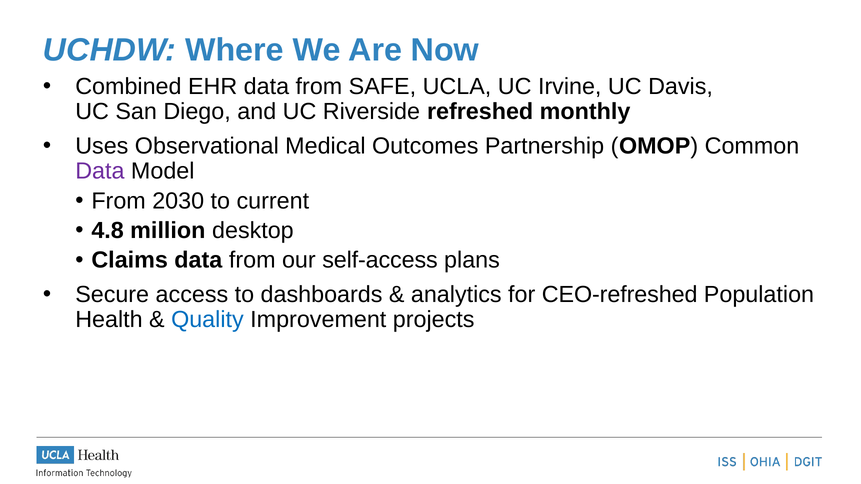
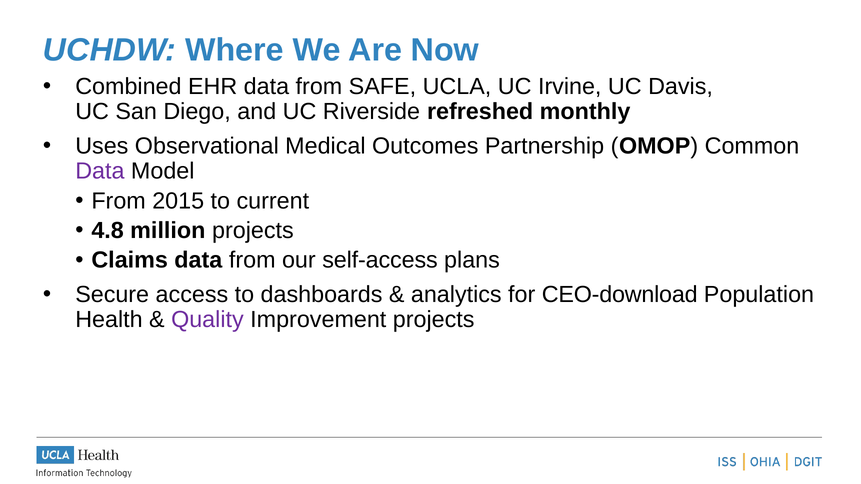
2030: 2030 -> 2015 (178, 201)
million desktop: desktop -> projects (253, 231)
CEO-refreshed: CEO-refreshed -> CEO-download (620, 295)
Quality colour: blue -> purple (207, 320)
